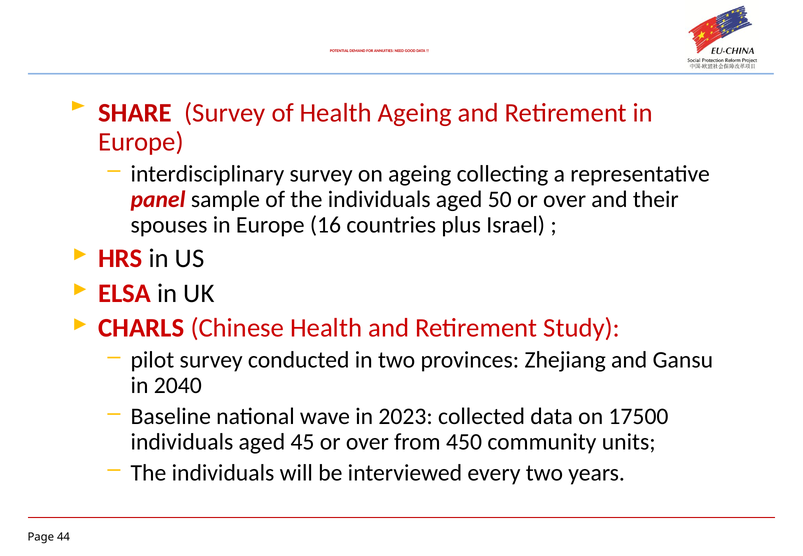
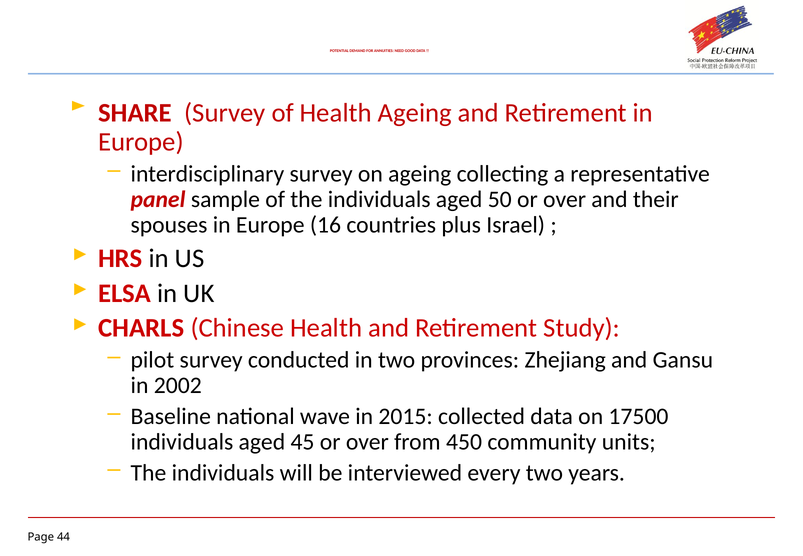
2040: 2040 -> 2002 (178, 386)
2023: 2023 -> 2015 (406, 416)
